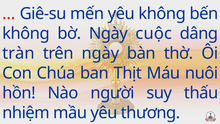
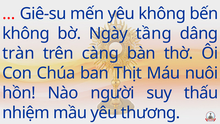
cuộc: cuộc -> tầng (154, 33)
trên ngày: ngày -> càng (100, 53)
